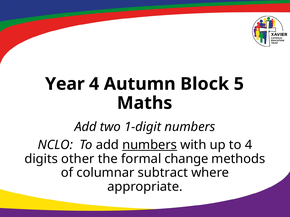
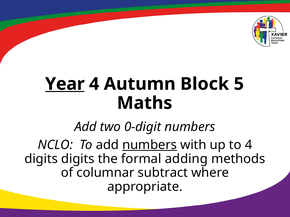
Year underline: none -> present (65, 84)
1-digit: 1-digit -> 0-digit (143, 127)
digits other: other -> digits (78, 159)
change: change -> adding (186, 159)
